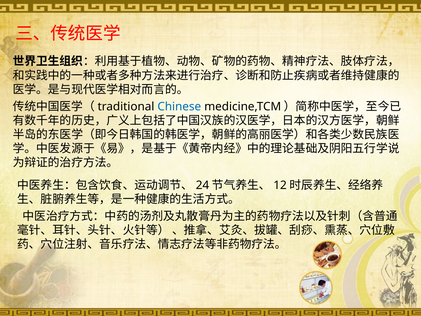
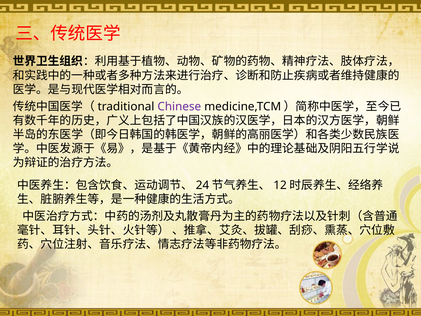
Chinese colour: blue -> purple (179, 106)
